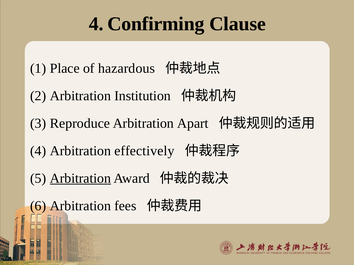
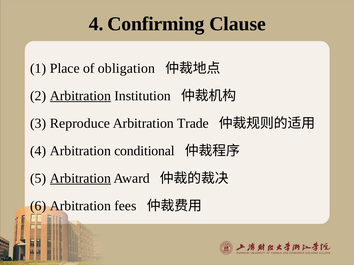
hazardous: hazardous -> obligation (126, 68)
Arbitration underline: none -> present (80, 96)
Apart: Apart -> Trade (193, 123)
effectively: effectively -> conditional (145, 151)
